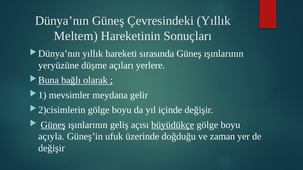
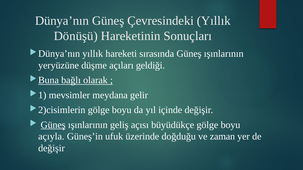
Meltem: Meltem -> Dönüşü (76, 36)
yerlere: yerlere -> geldiği (150, 65)
büyüdükçe underline: present -> none (173, 125)
